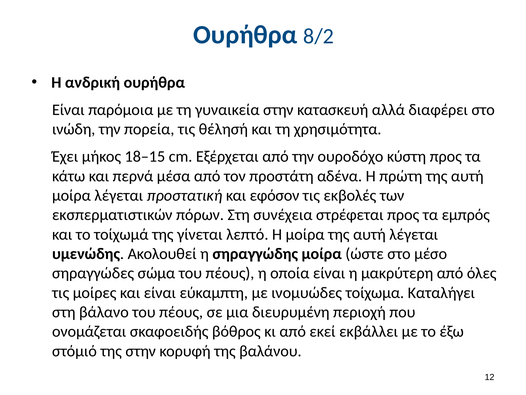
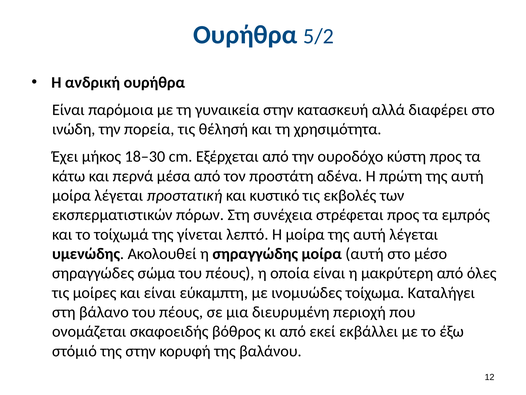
8/2: 8/2 -> 5/2 (319, 36)
18–15: 18–15 -> 18–30 (145, 156)
εφόσον: εφόσον -> κυστικό (275, 195)
μοίρα ώστε: ώστε -> αυτή (364, 254)
